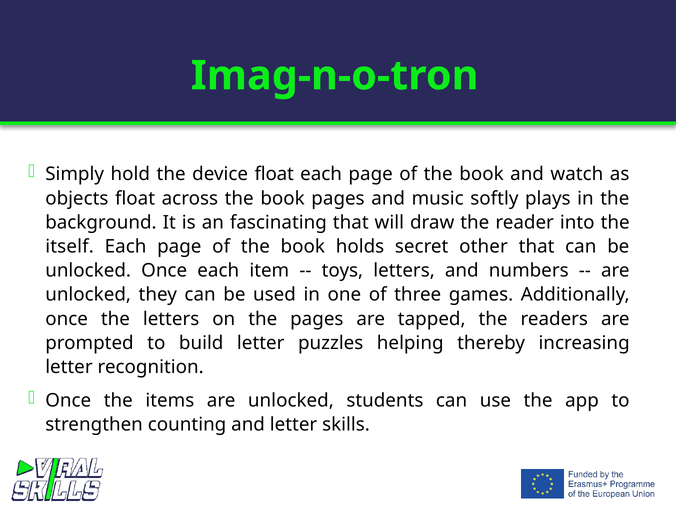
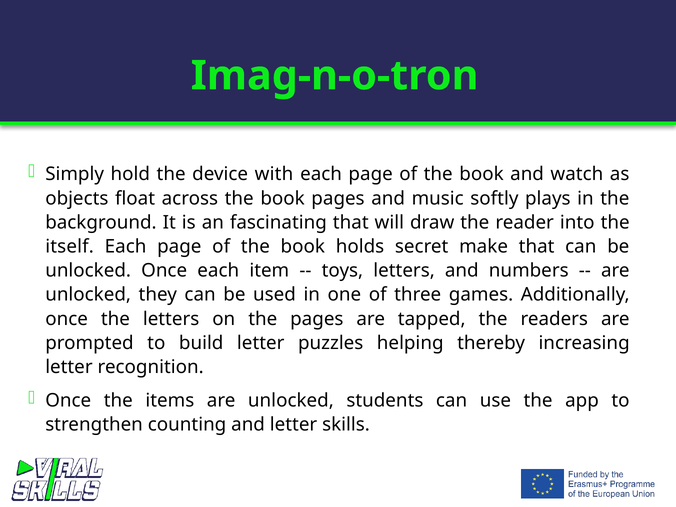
device float: float -> with (274, 174)
other: other -> make (484, 247)
